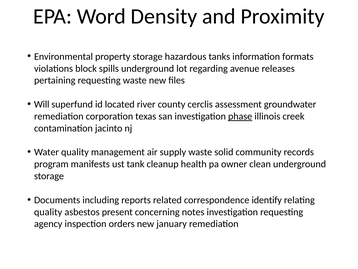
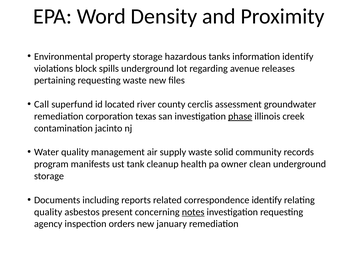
information formats: formats -> identify (298, 56)
Will: Will -> Call (42, 104)
notes underline: none -> present (193, 212)
